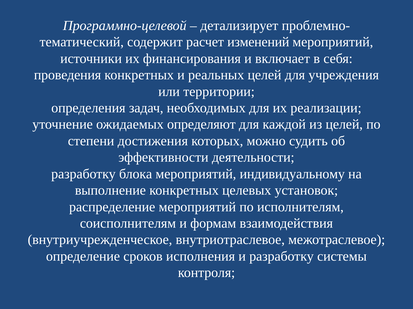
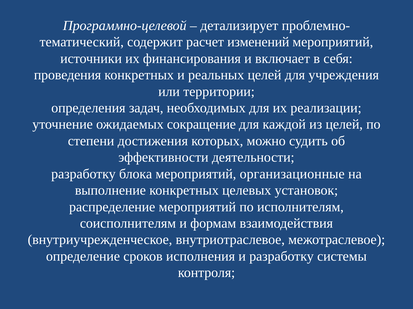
определяют: определяют -> сокращение (201, 125)
индивидуальному: индивидуальному -> организационные (292, 174)
